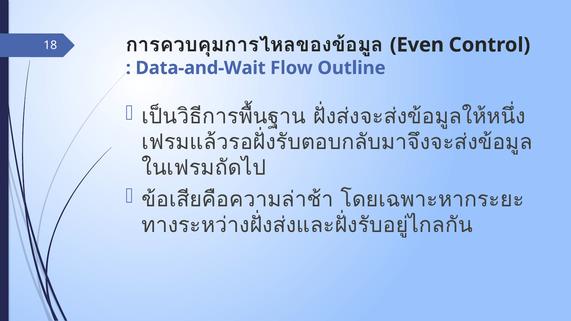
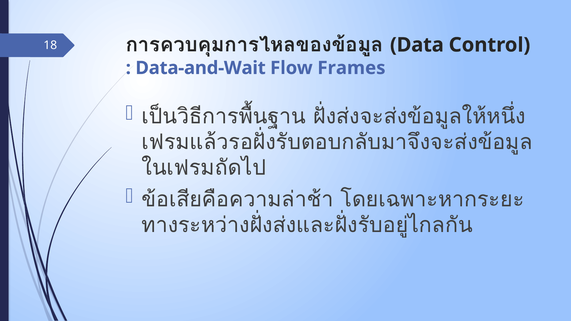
Even: Even -> Data (417, 45)
Outline: Outline -> Frames (351, 68)
